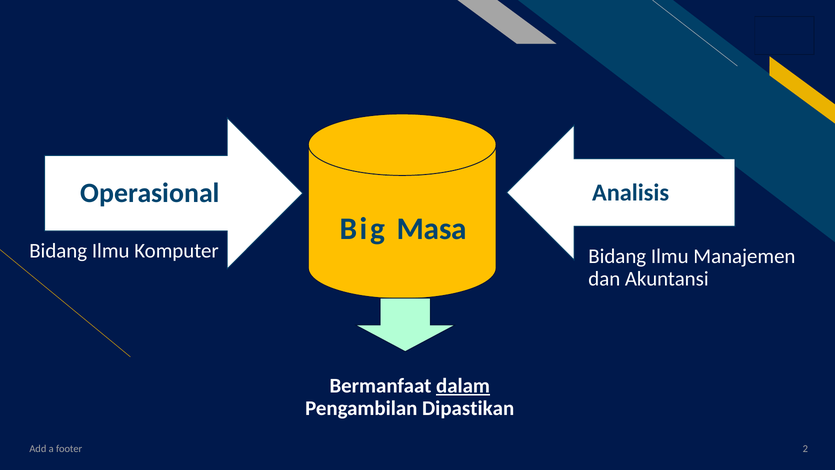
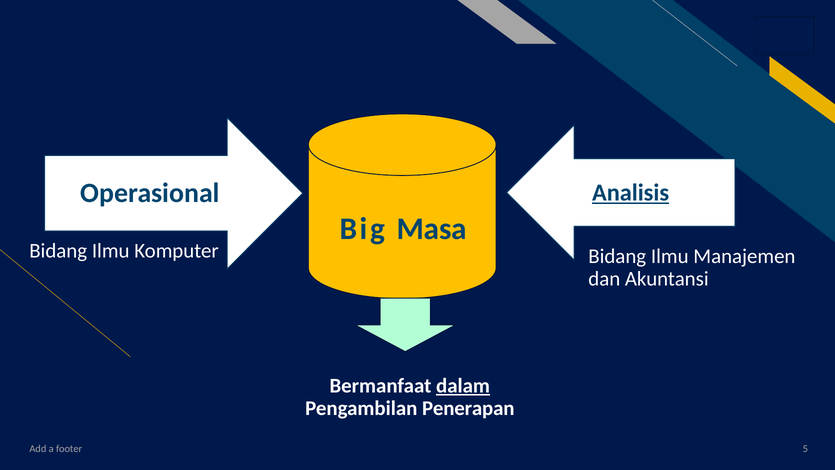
Analisis underline: none -> present (631, 193)
Dipastikan: Dipastikan -> Penerapan (468, 408)
2: 2 -> 5 (805, 448)
